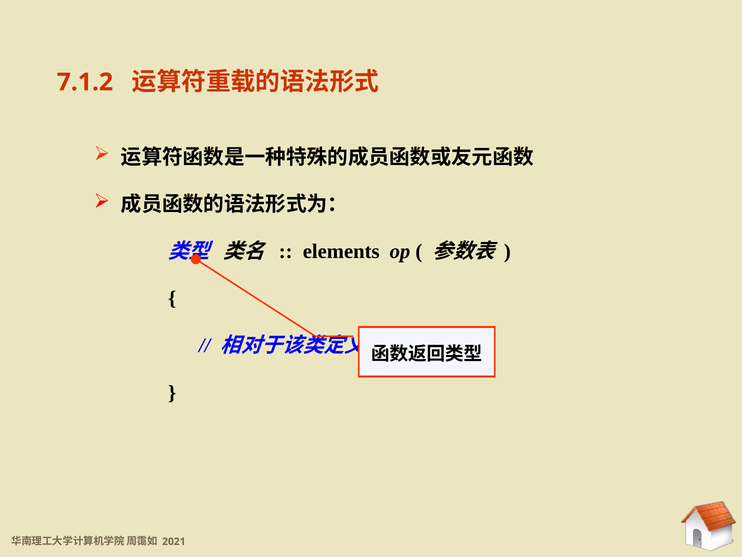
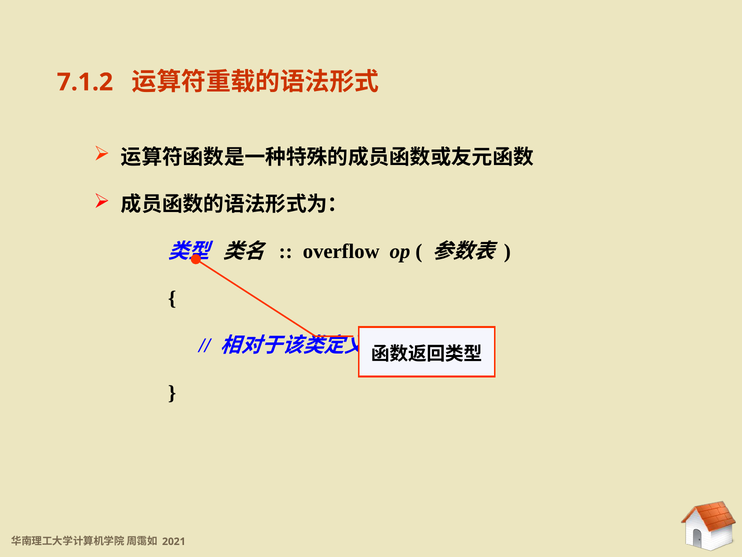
elements: elements -> overflow (341, 251)
